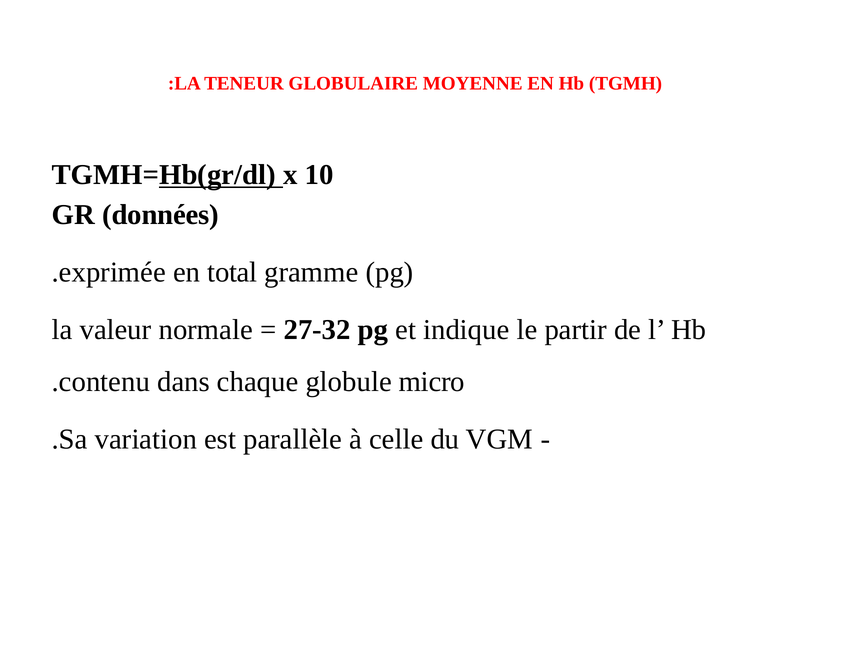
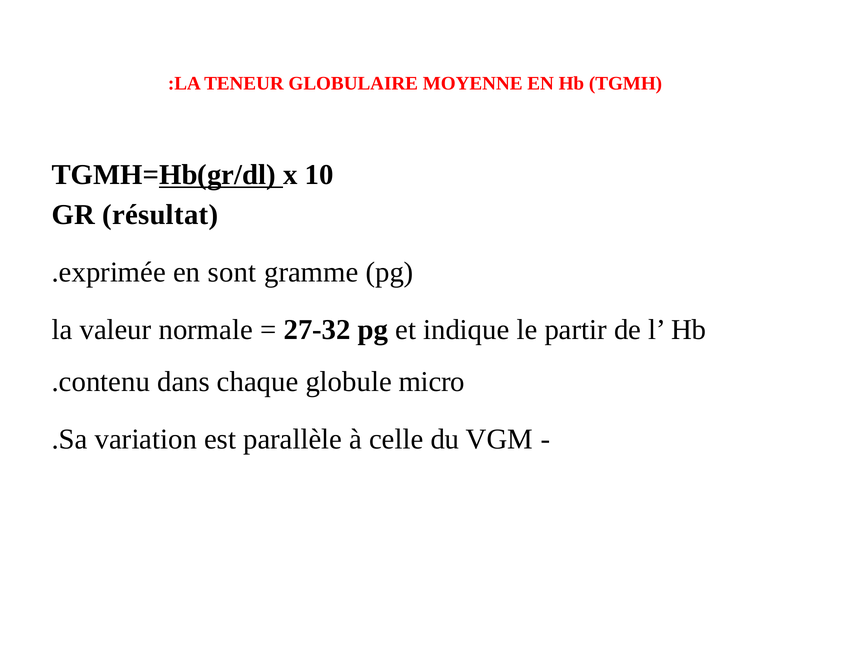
données: données -> résultat (160, 215)
total: total -> sont (232, 272)
